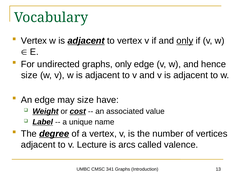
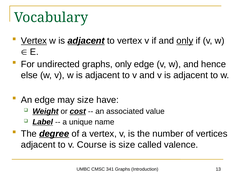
Vertex underline: none -> present (34, 41)
size: size -> else (29, 75)
Lecture: Lecture -> Course (92, 144)
is arcs: arcs -> size (127, 144)
